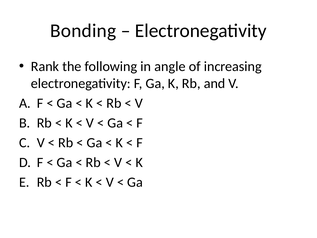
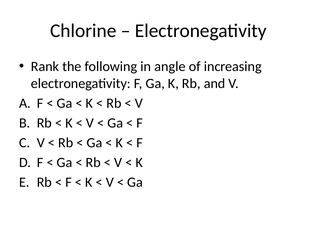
Bonding: Bonding -> Chlorine (83, 31)
